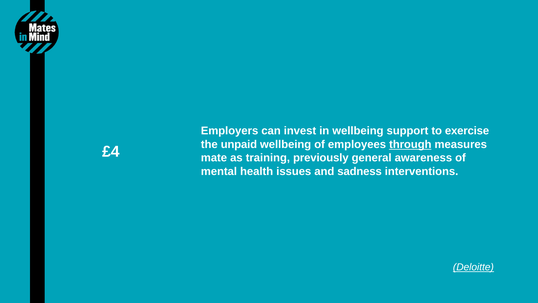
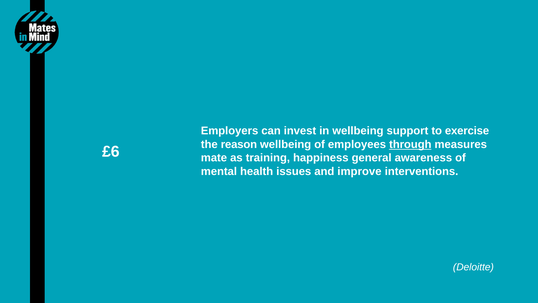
unpaid: unpaid -> reason (239, 144)
£4: £4 -> £6 (111, 151)
previously: previously -> happiness (321, 158)
sadness: sadness -> improve (359, 171)
Deloitte underline: present -> none (473, 267)
